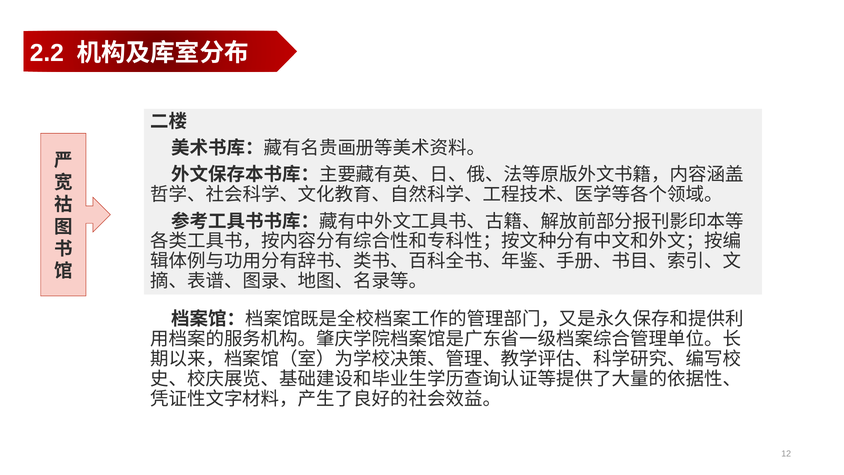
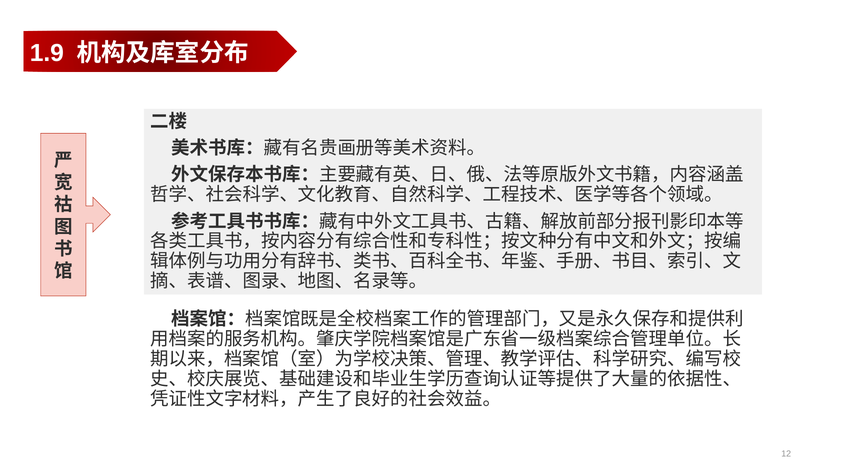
2.2: 2.2 -> 1.9 (47, 53)
